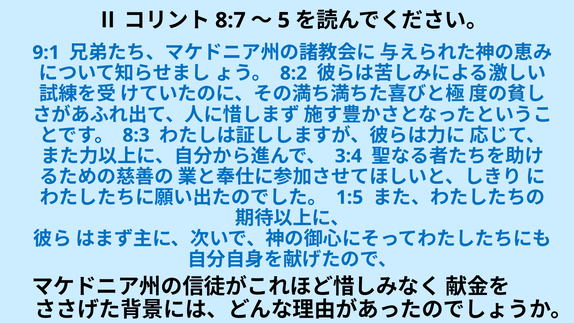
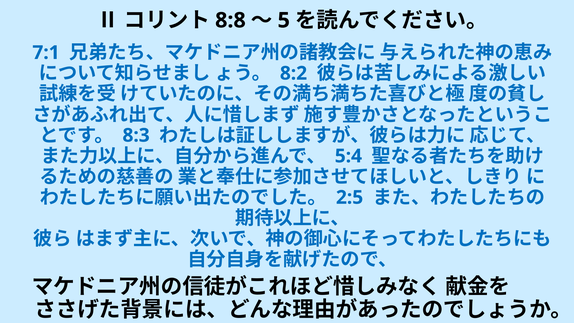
8:7: 8:7 -> 8:8 (230, 20)
9:1: 9:1 -> 7:1 (46, 53)
3:4: 3:4 -> 5:4 (348, 156)
1:5: 1:5 -> 2:5 (350, 197)
